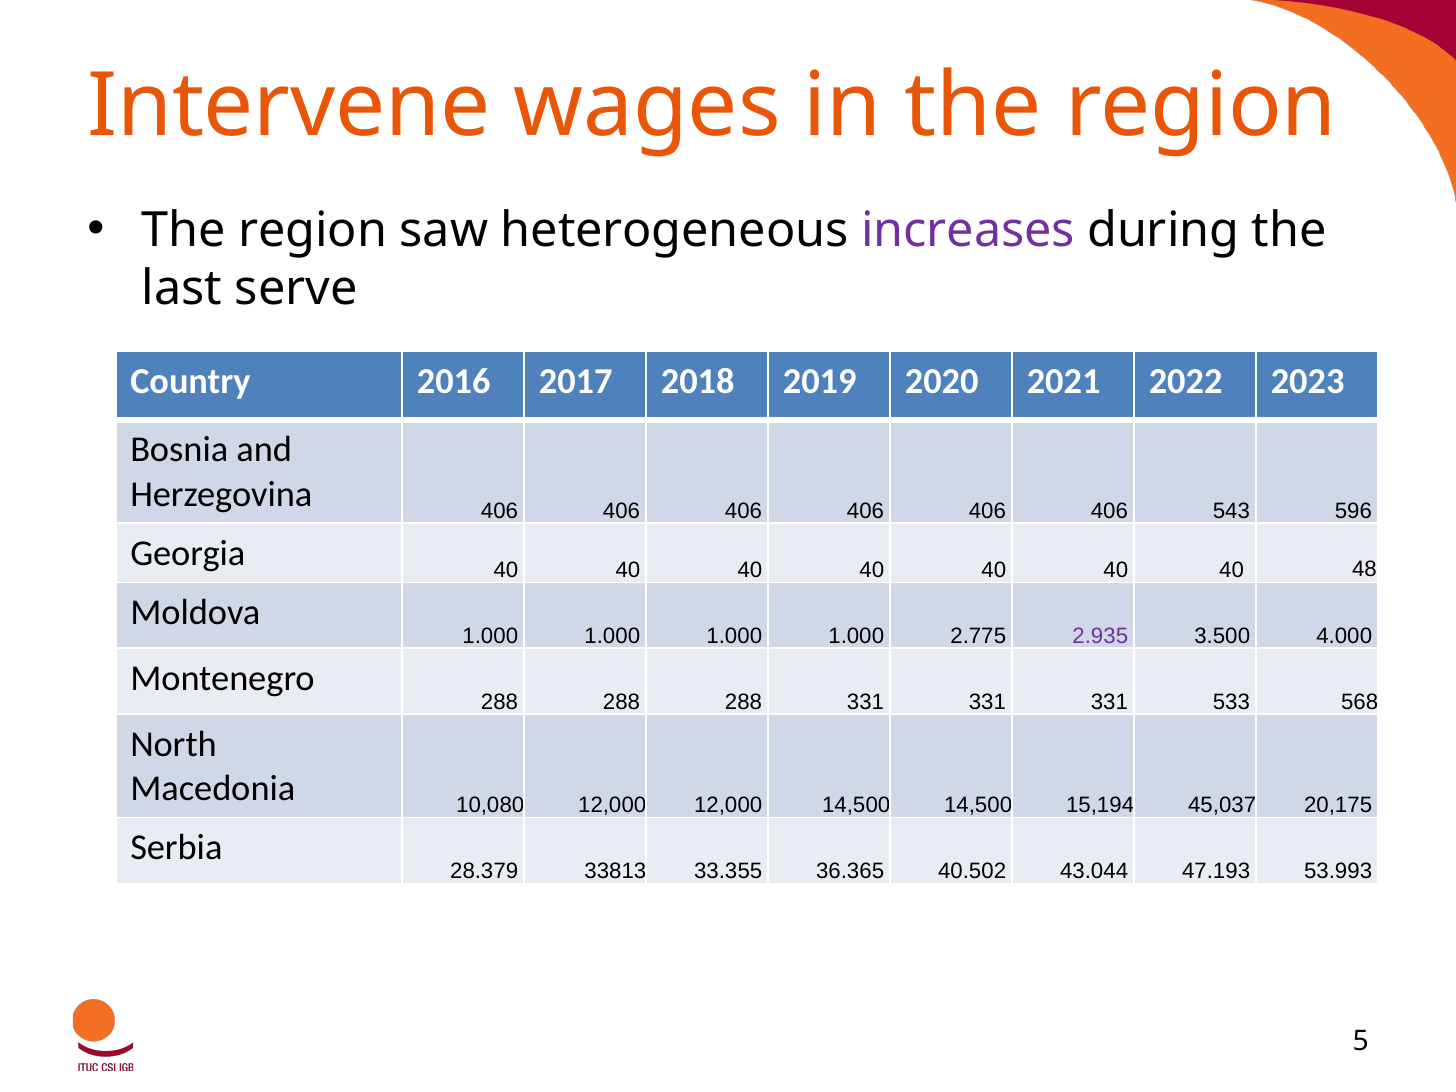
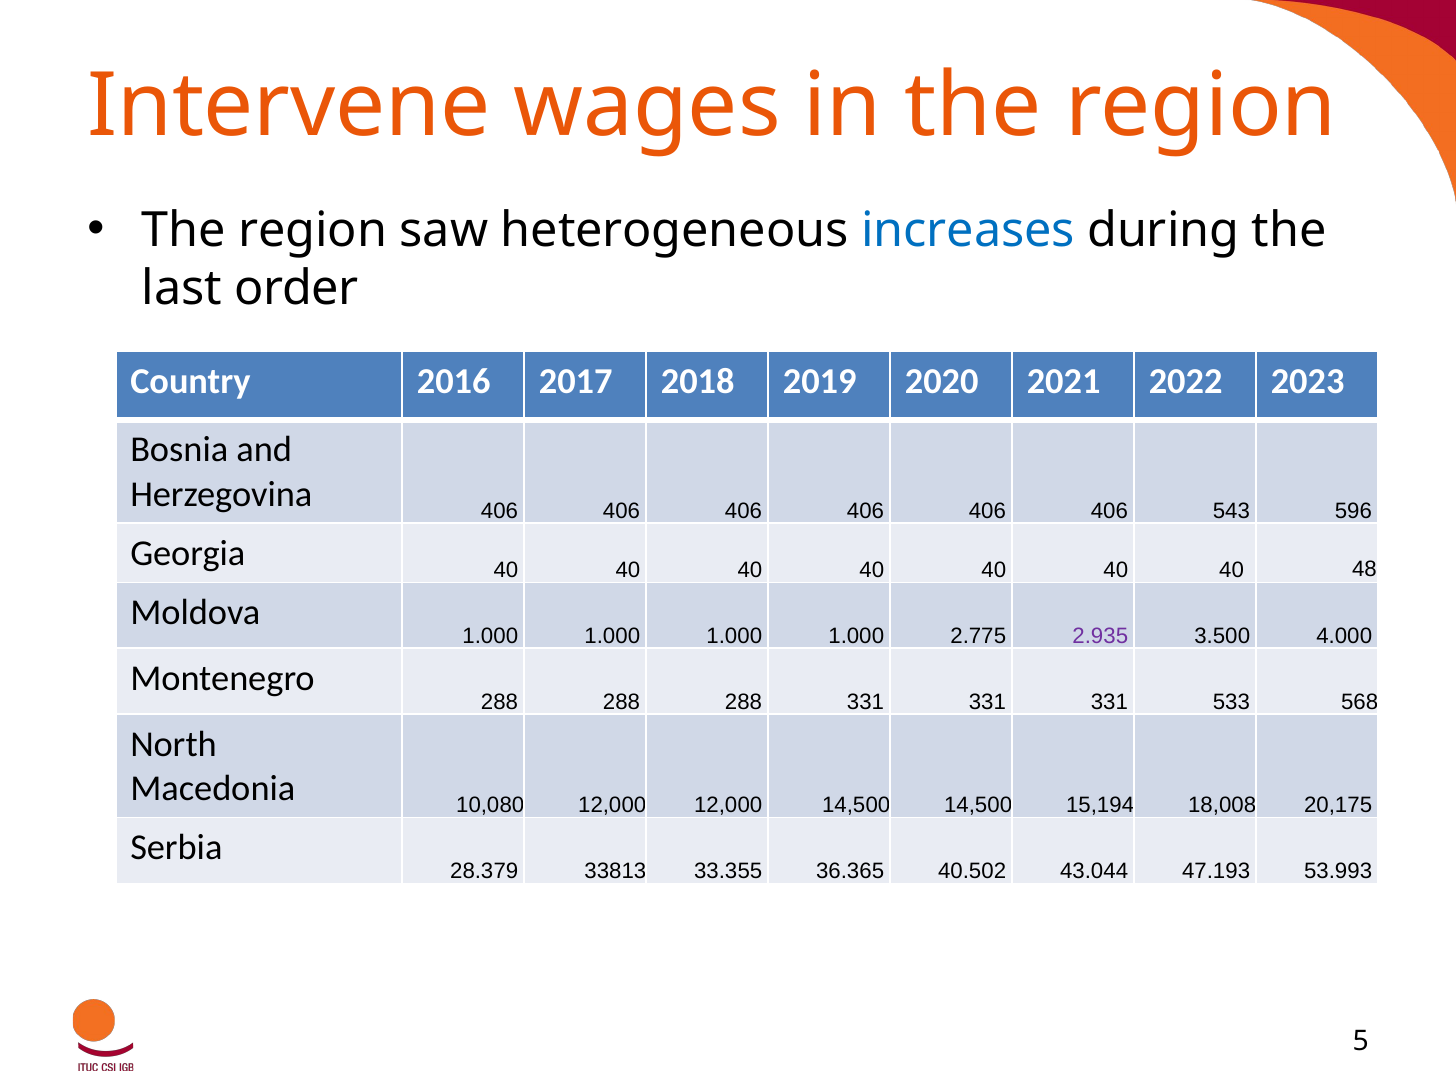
increases colour: purple -> blue (968, 230)
serve: serve -> order (297, 289)
45,037: 45,037 -> 18,008 (1222, 806)
